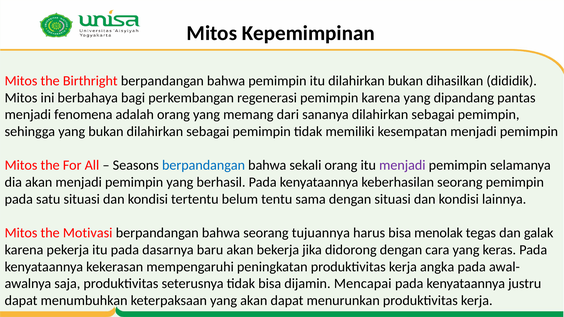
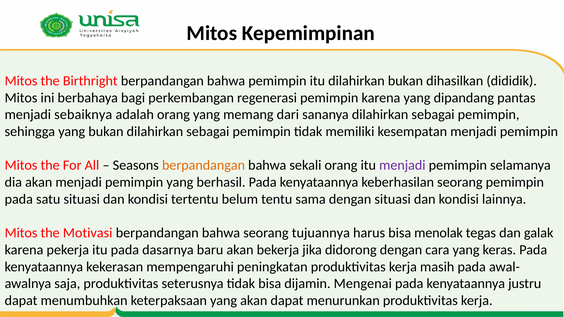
fenomena: fenomena -> sebaiknya (83, 115)
berpandangan colour: blue -> orange (204, 165)
angka: angka -> masih (437, 267)
Mencapai: Mencapai -> Mengenai (363, 284)
